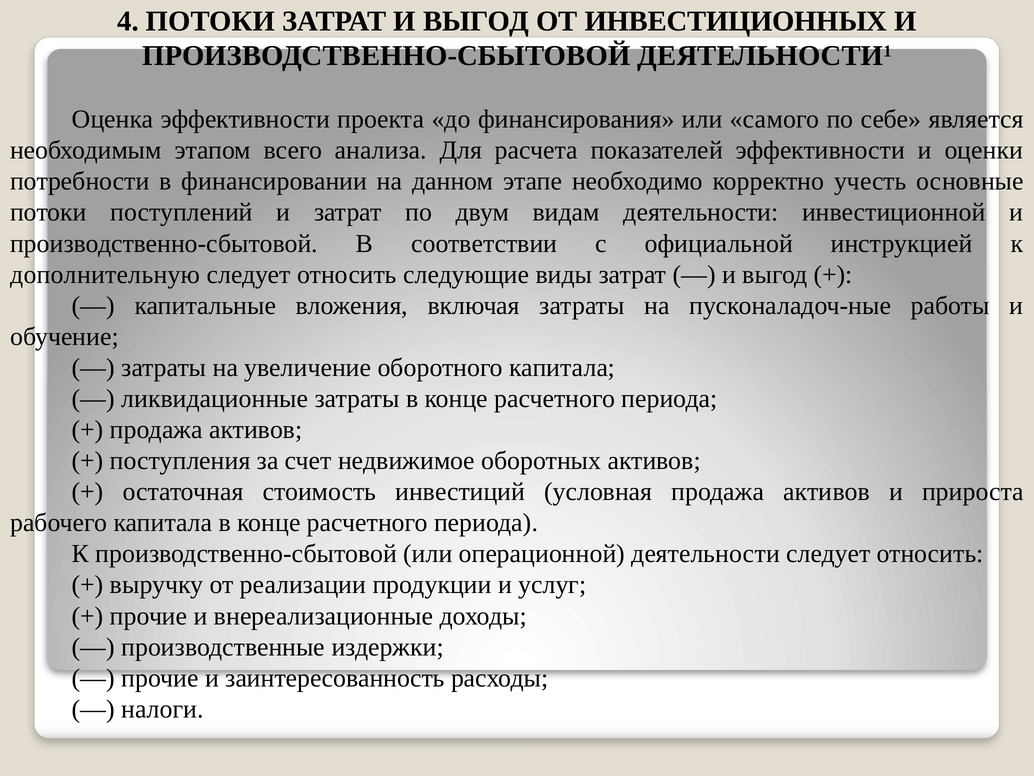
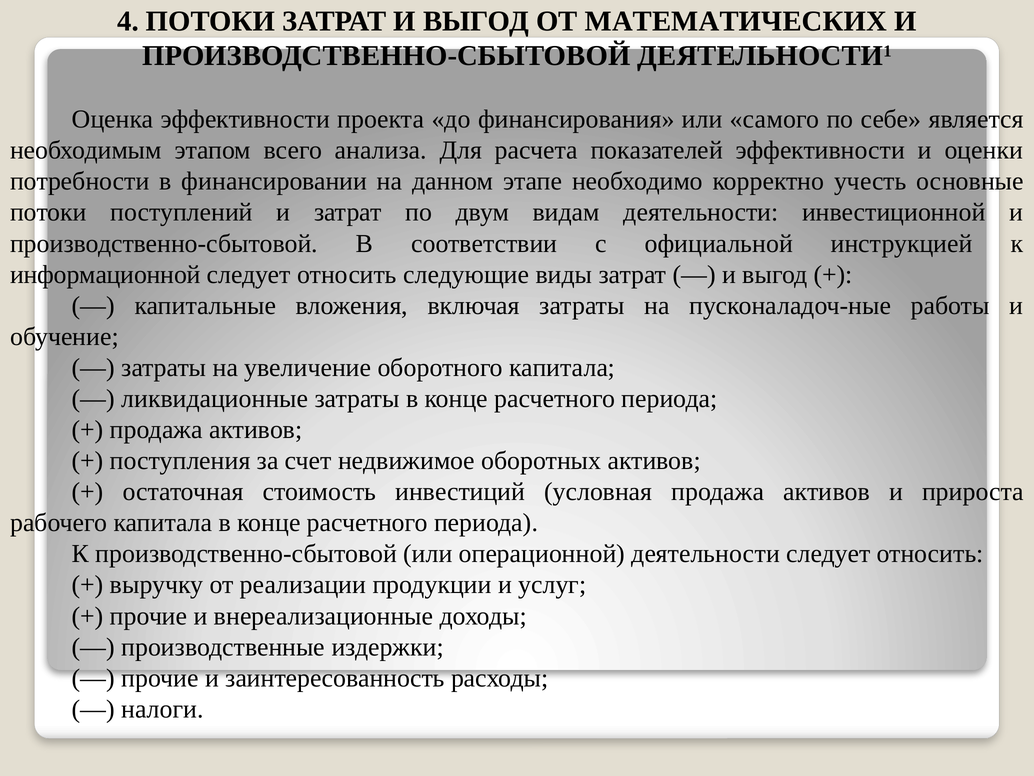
ИНВЕСТИЦИОННЫХ: ИНВЕСТИЦИОННЫХ -> МАТЕМАТИЧЕСКИХ (736, 21)
дополнительную: дополнительную -> информационной (105, 274)
